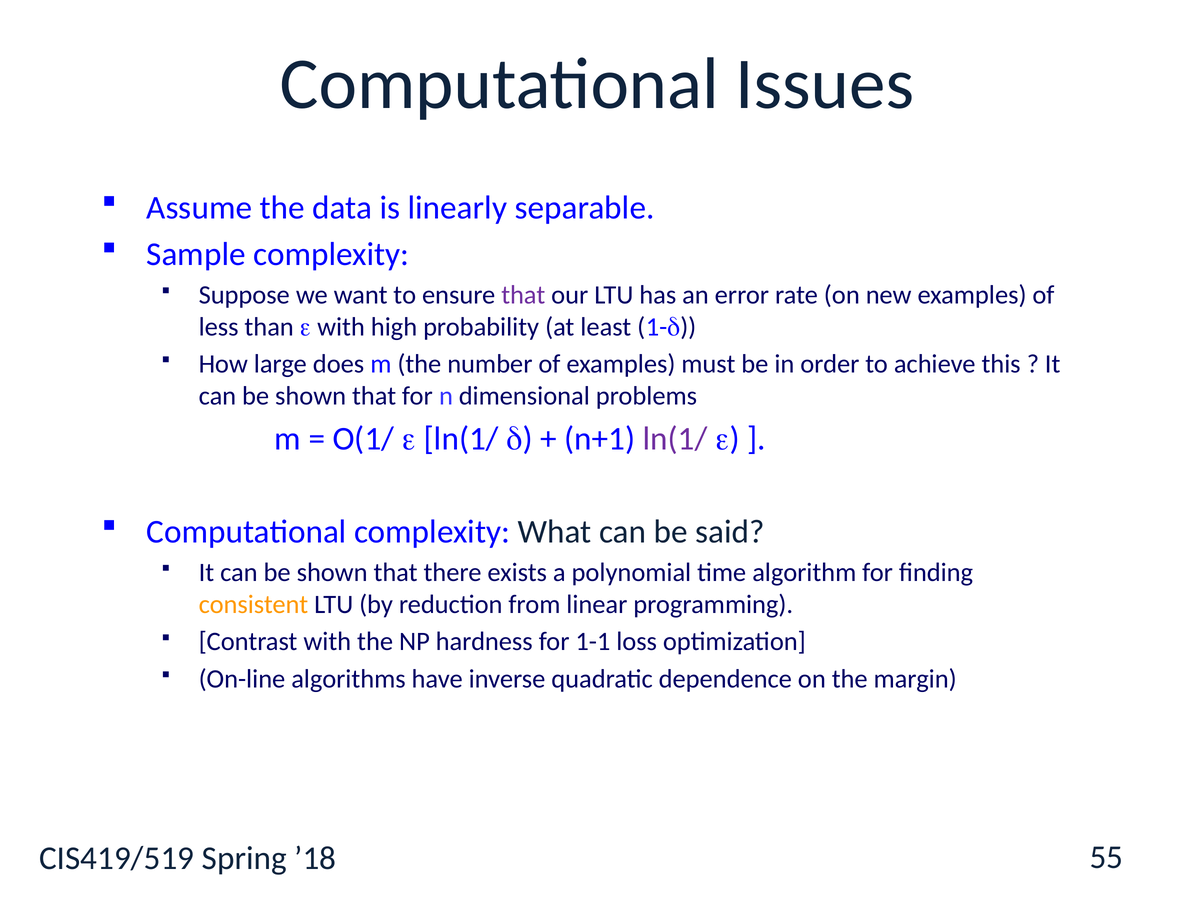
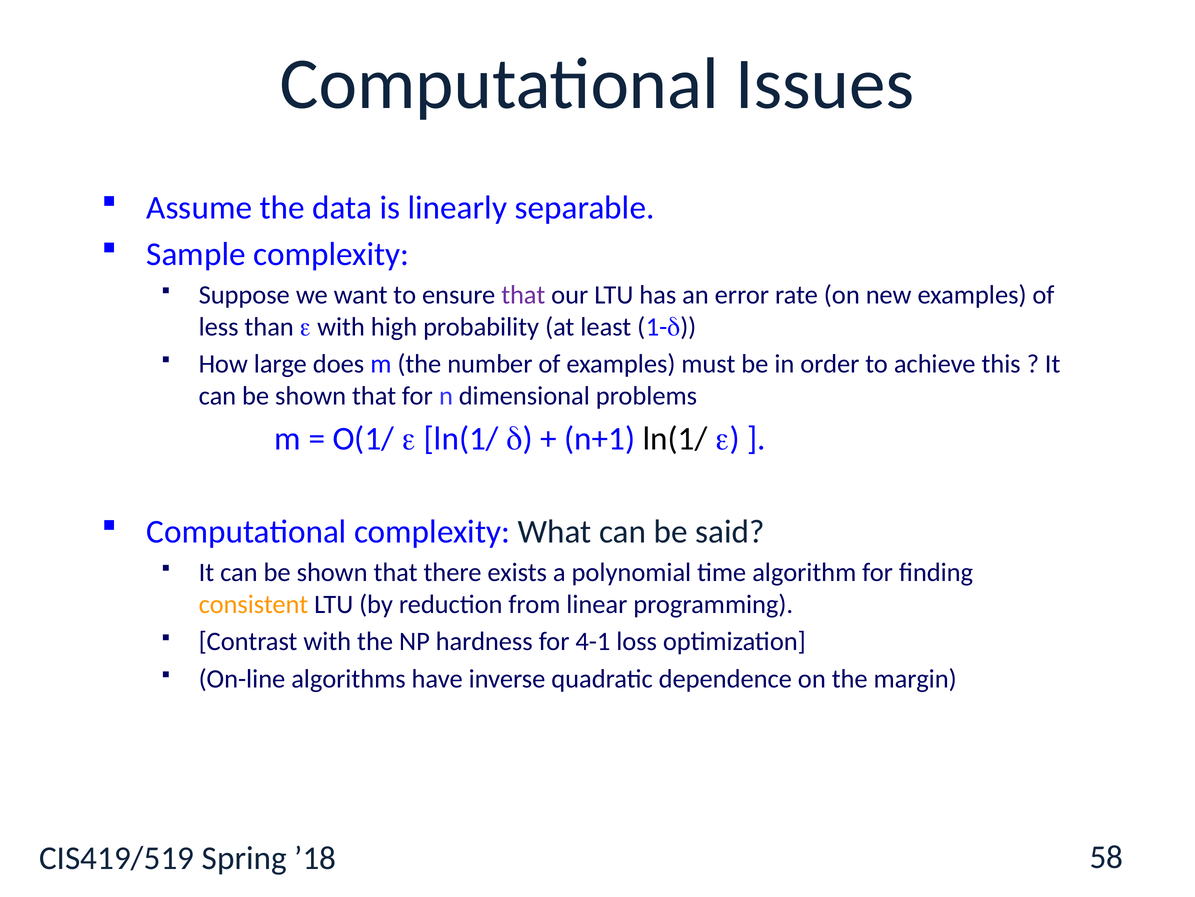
ln(1/ colour: purple -> black (675, 438)
1-1: 1-1 -> 4-1 (593, 641)
55: 55 -> 58 (1106, 856)
